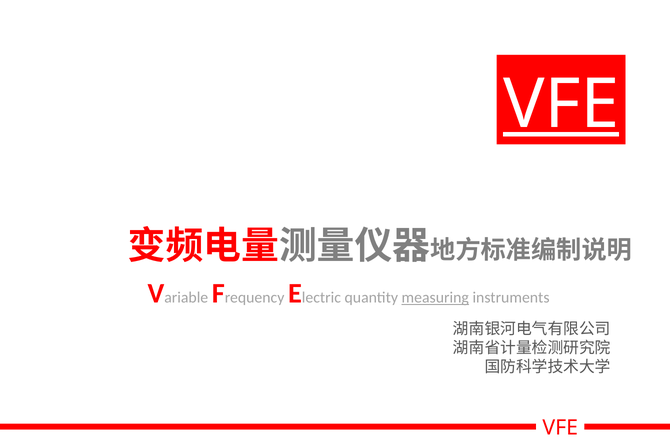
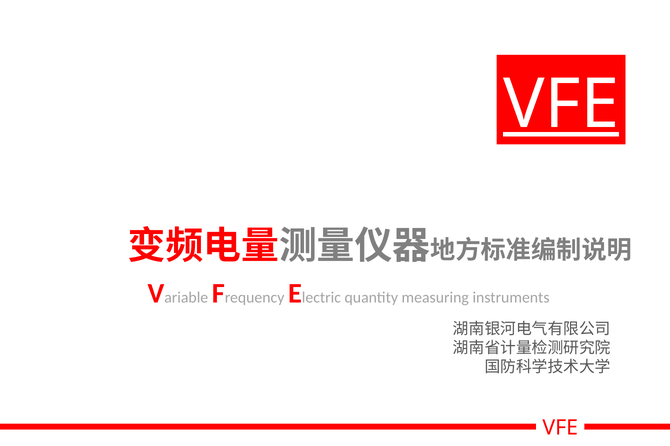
measuring underline: present -> none (435, 298)
